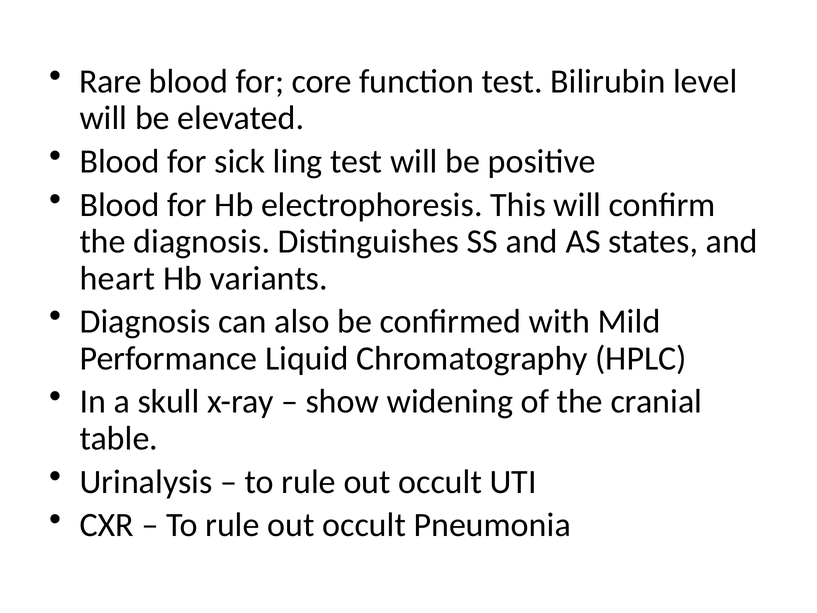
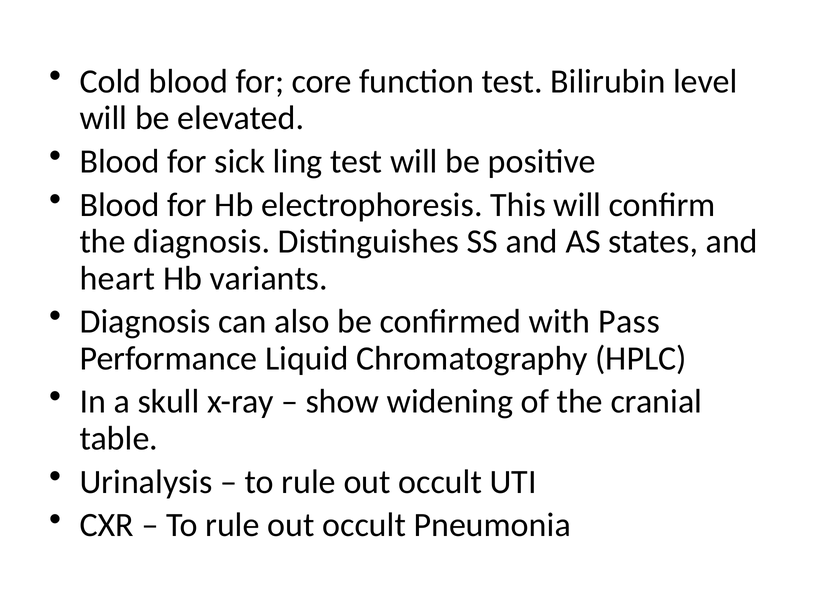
Rare: Rare -> Cold (110, 81)
Mild: Mild -> Pass (629, 322)
